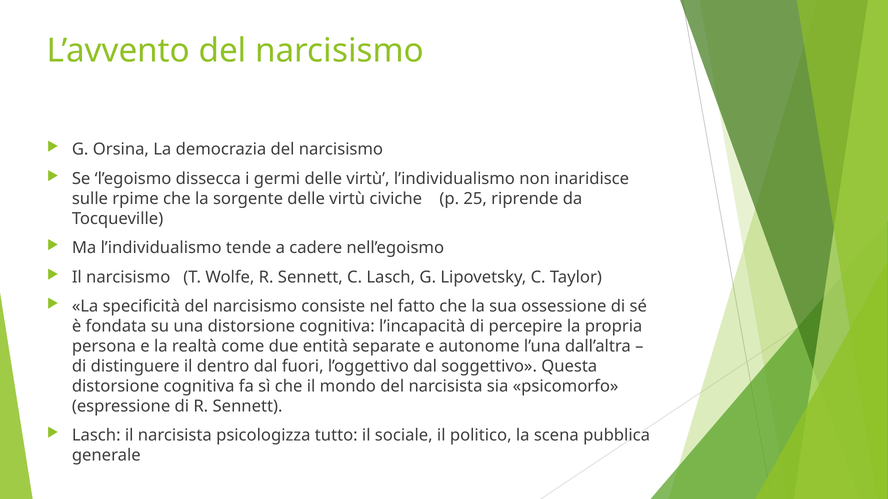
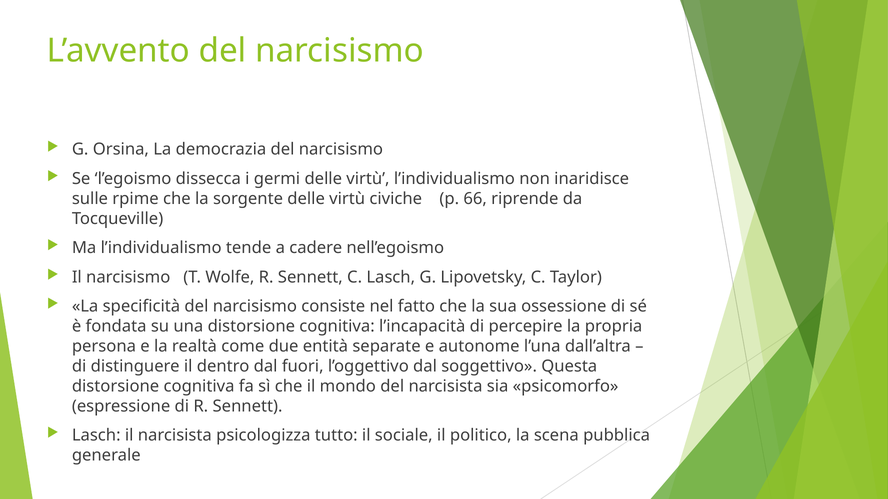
25: 25 -> 66 (475, 199)
